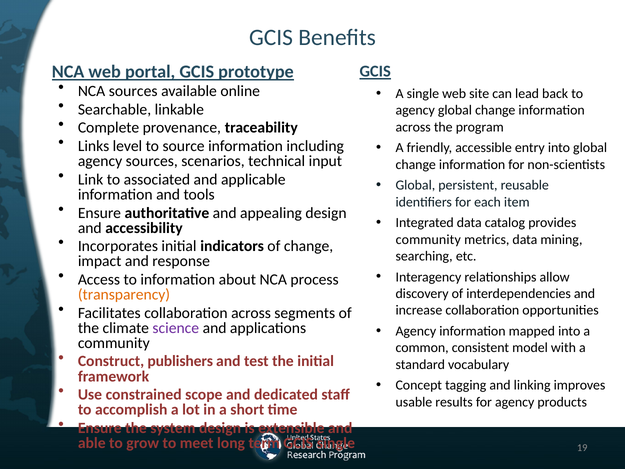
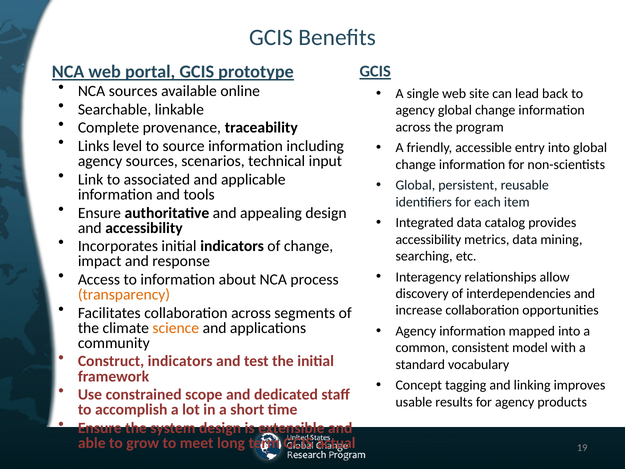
community: community -> accessibility (428, 239)
science colour: purple -> orange (176, 328)
Construct publishers: publishers -> indicators (180, 361)
GCIS single: single -> actual (336, 443)
